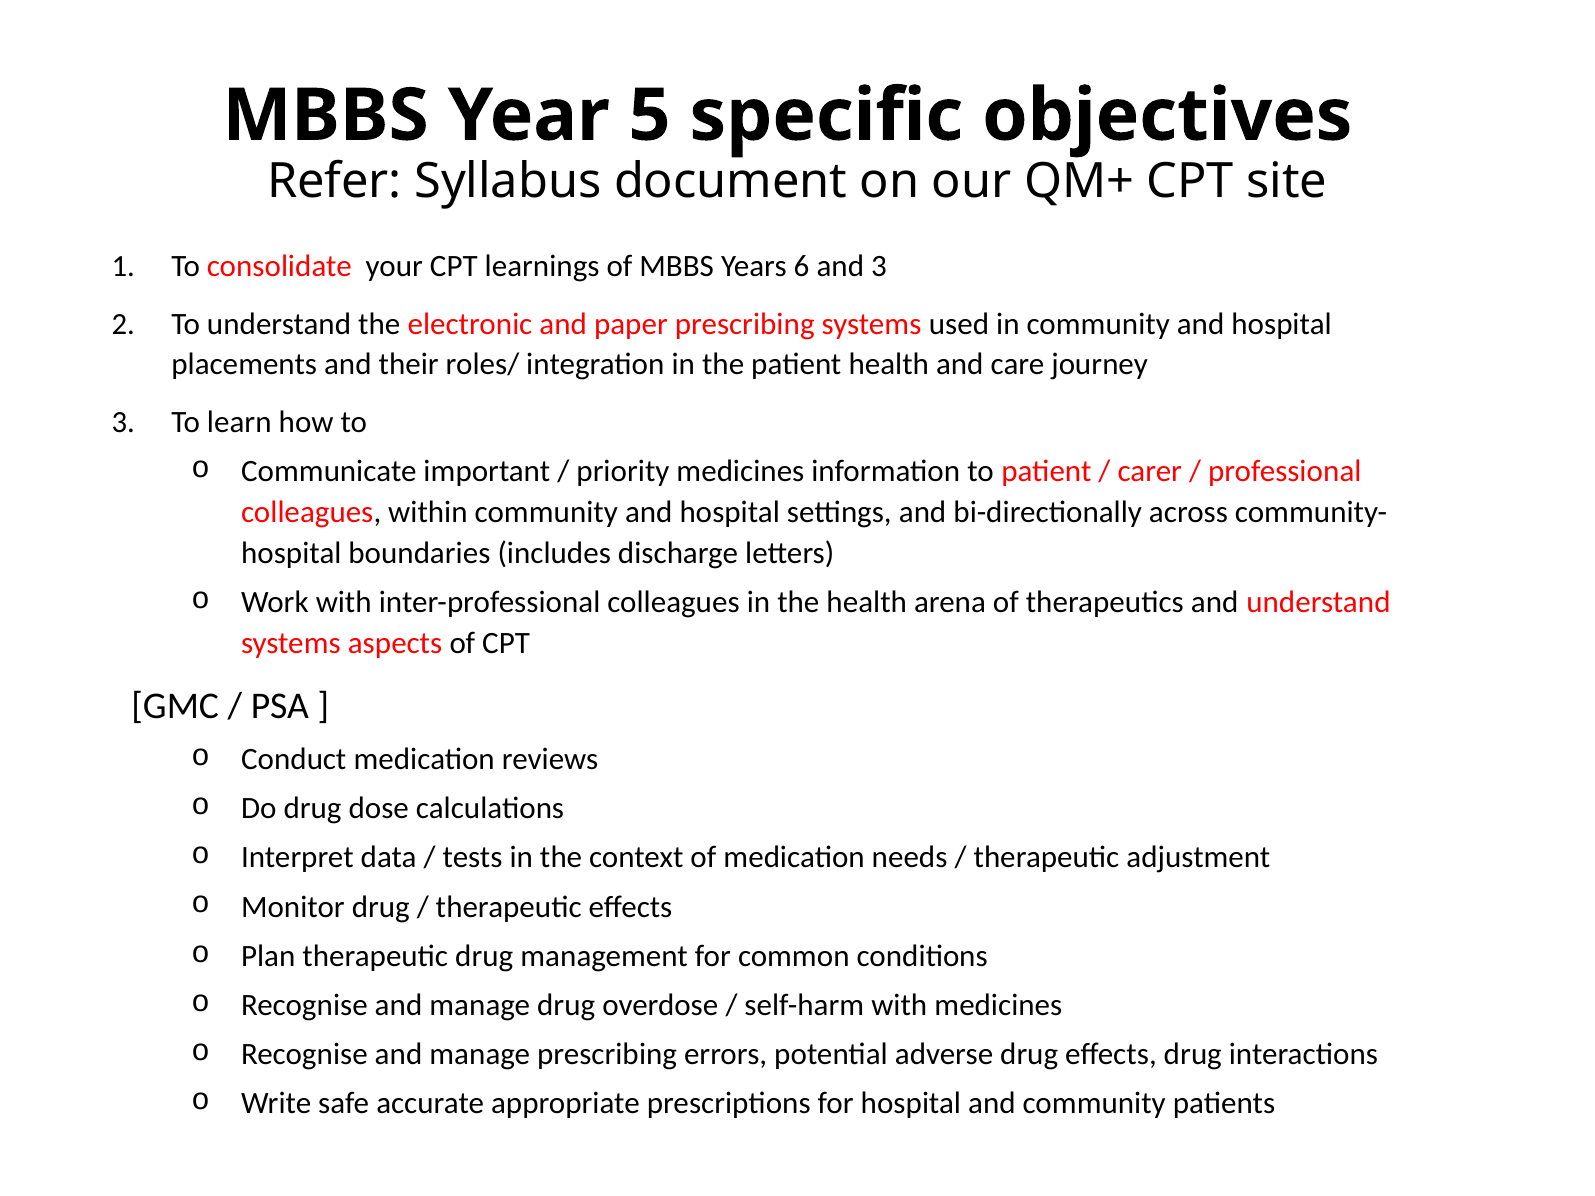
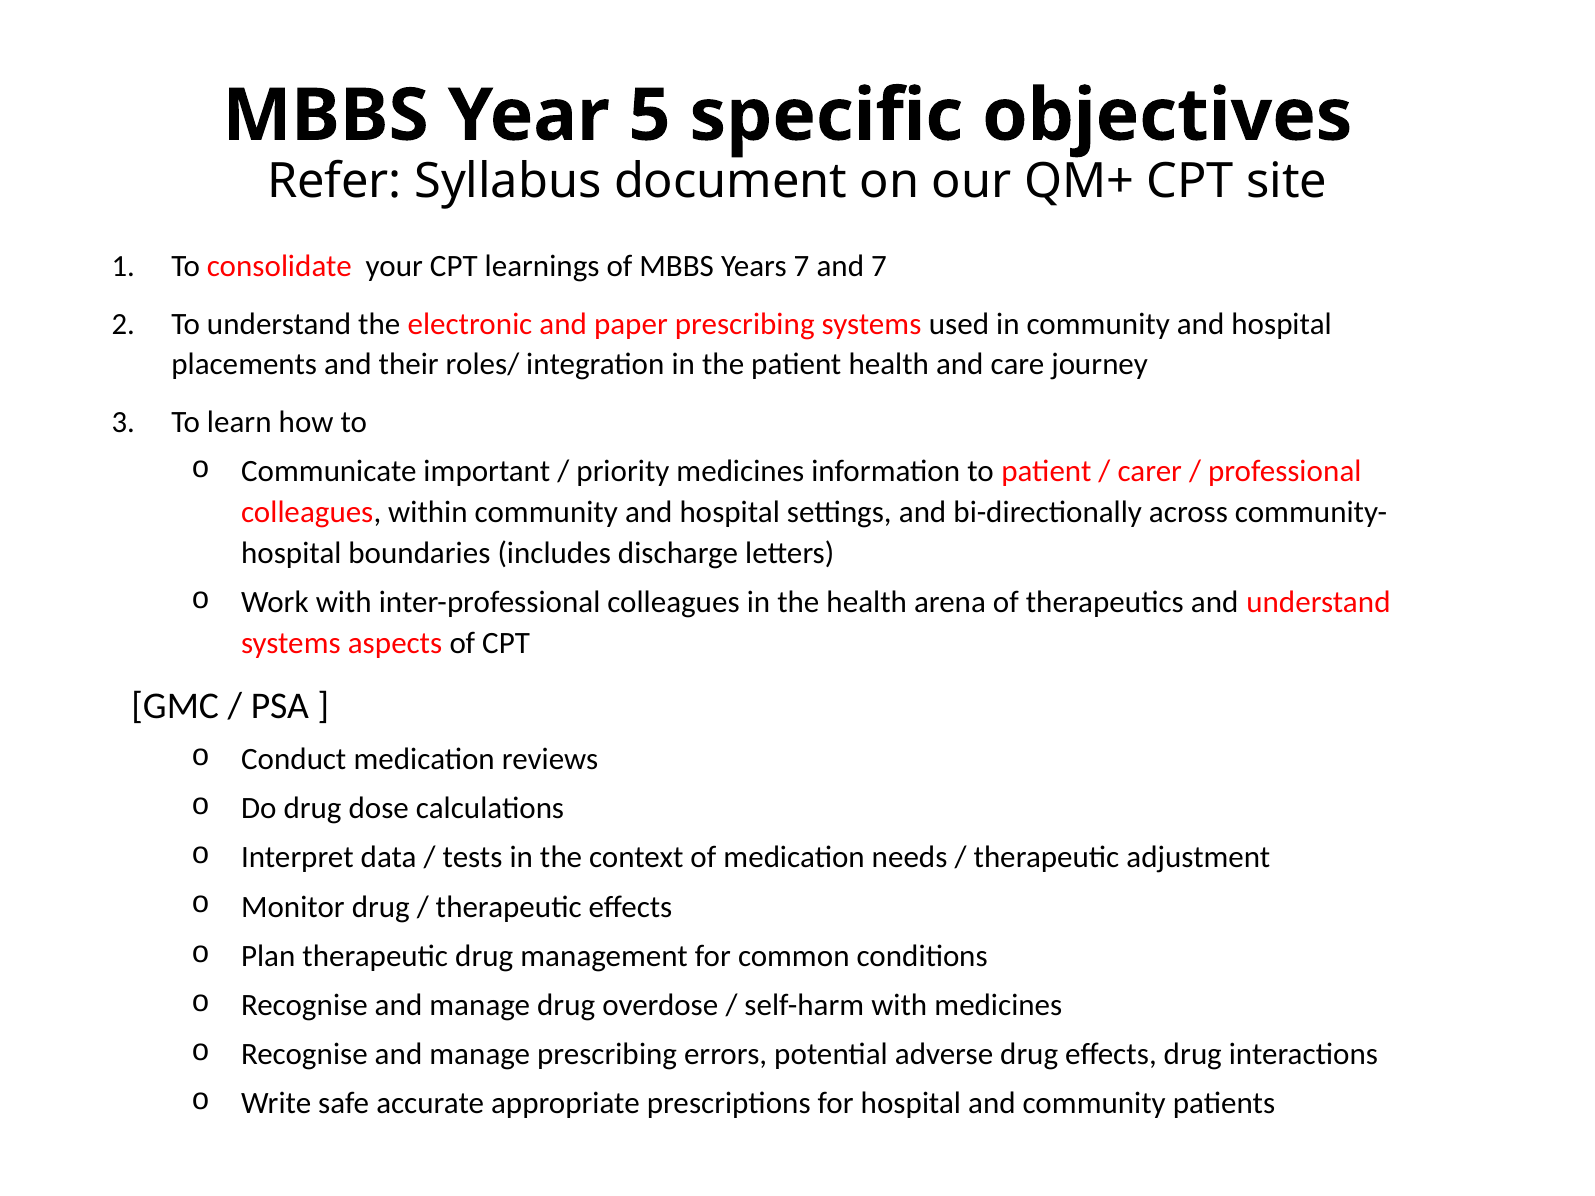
Years 6: 6 -> 7 (802, 266)
and 3: 3 -> 7 (879, 266)
